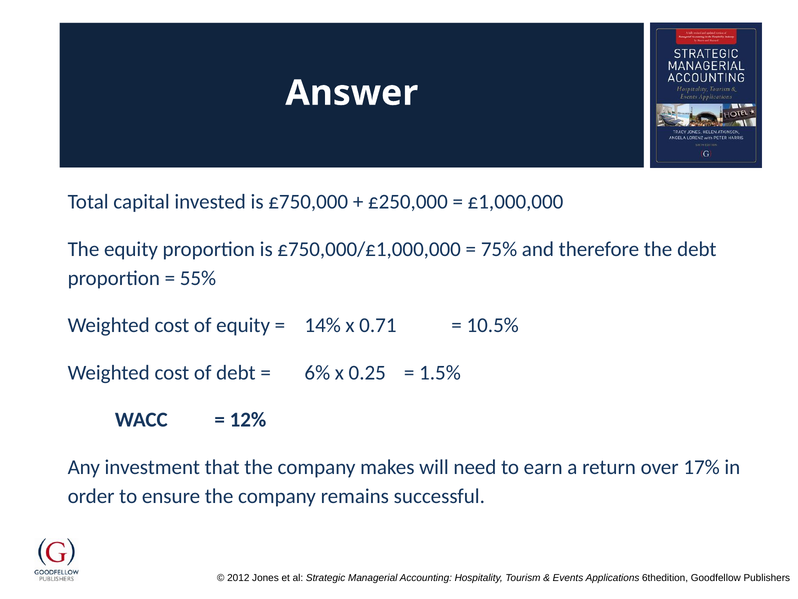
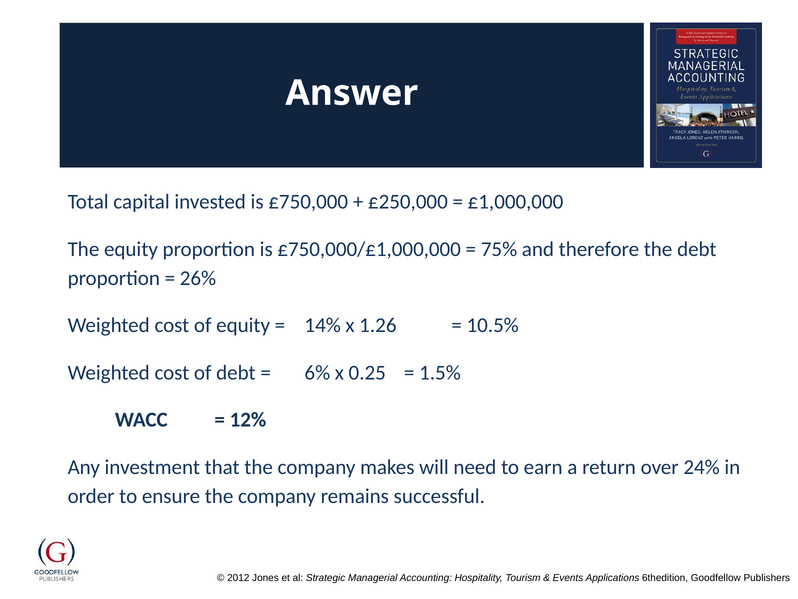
55%: 55% -> 26% (198, 278)
0.71: 0.71 -> 1.26 (378, 325)
17%: 17% -> 24% (702, 467)
